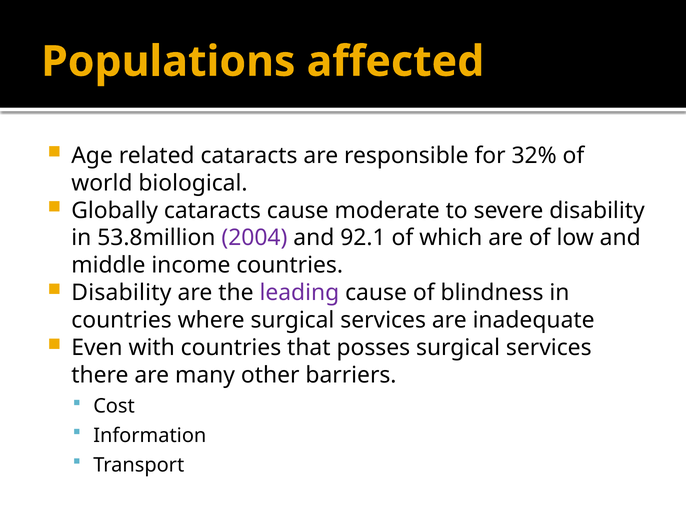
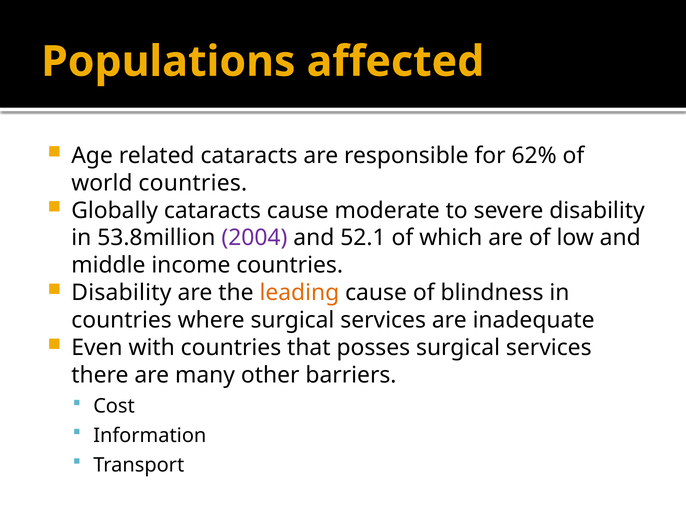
32%: 32% -> 62% (534, 155)
world biological: biological -> countries (193, 183)
92.1: 92.1 -> 52.1 (363, 238)
leading colour: purple -> orange (299, 293)
